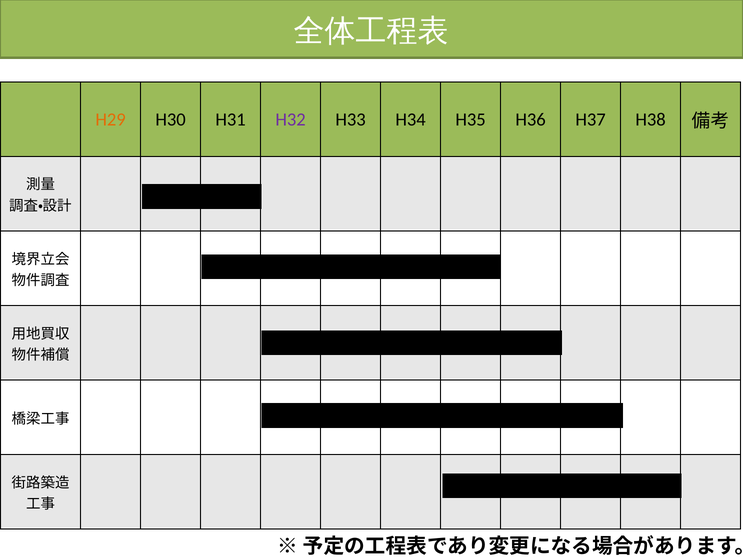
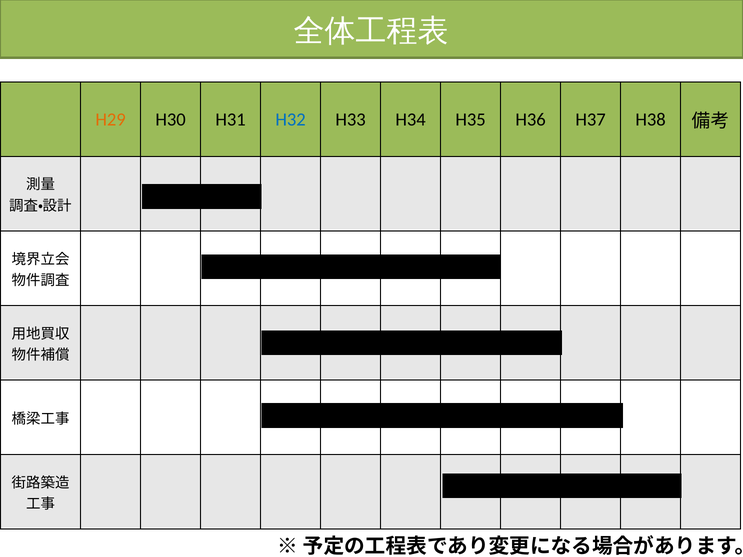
H32 colour: purple -> blue (291, 119)
